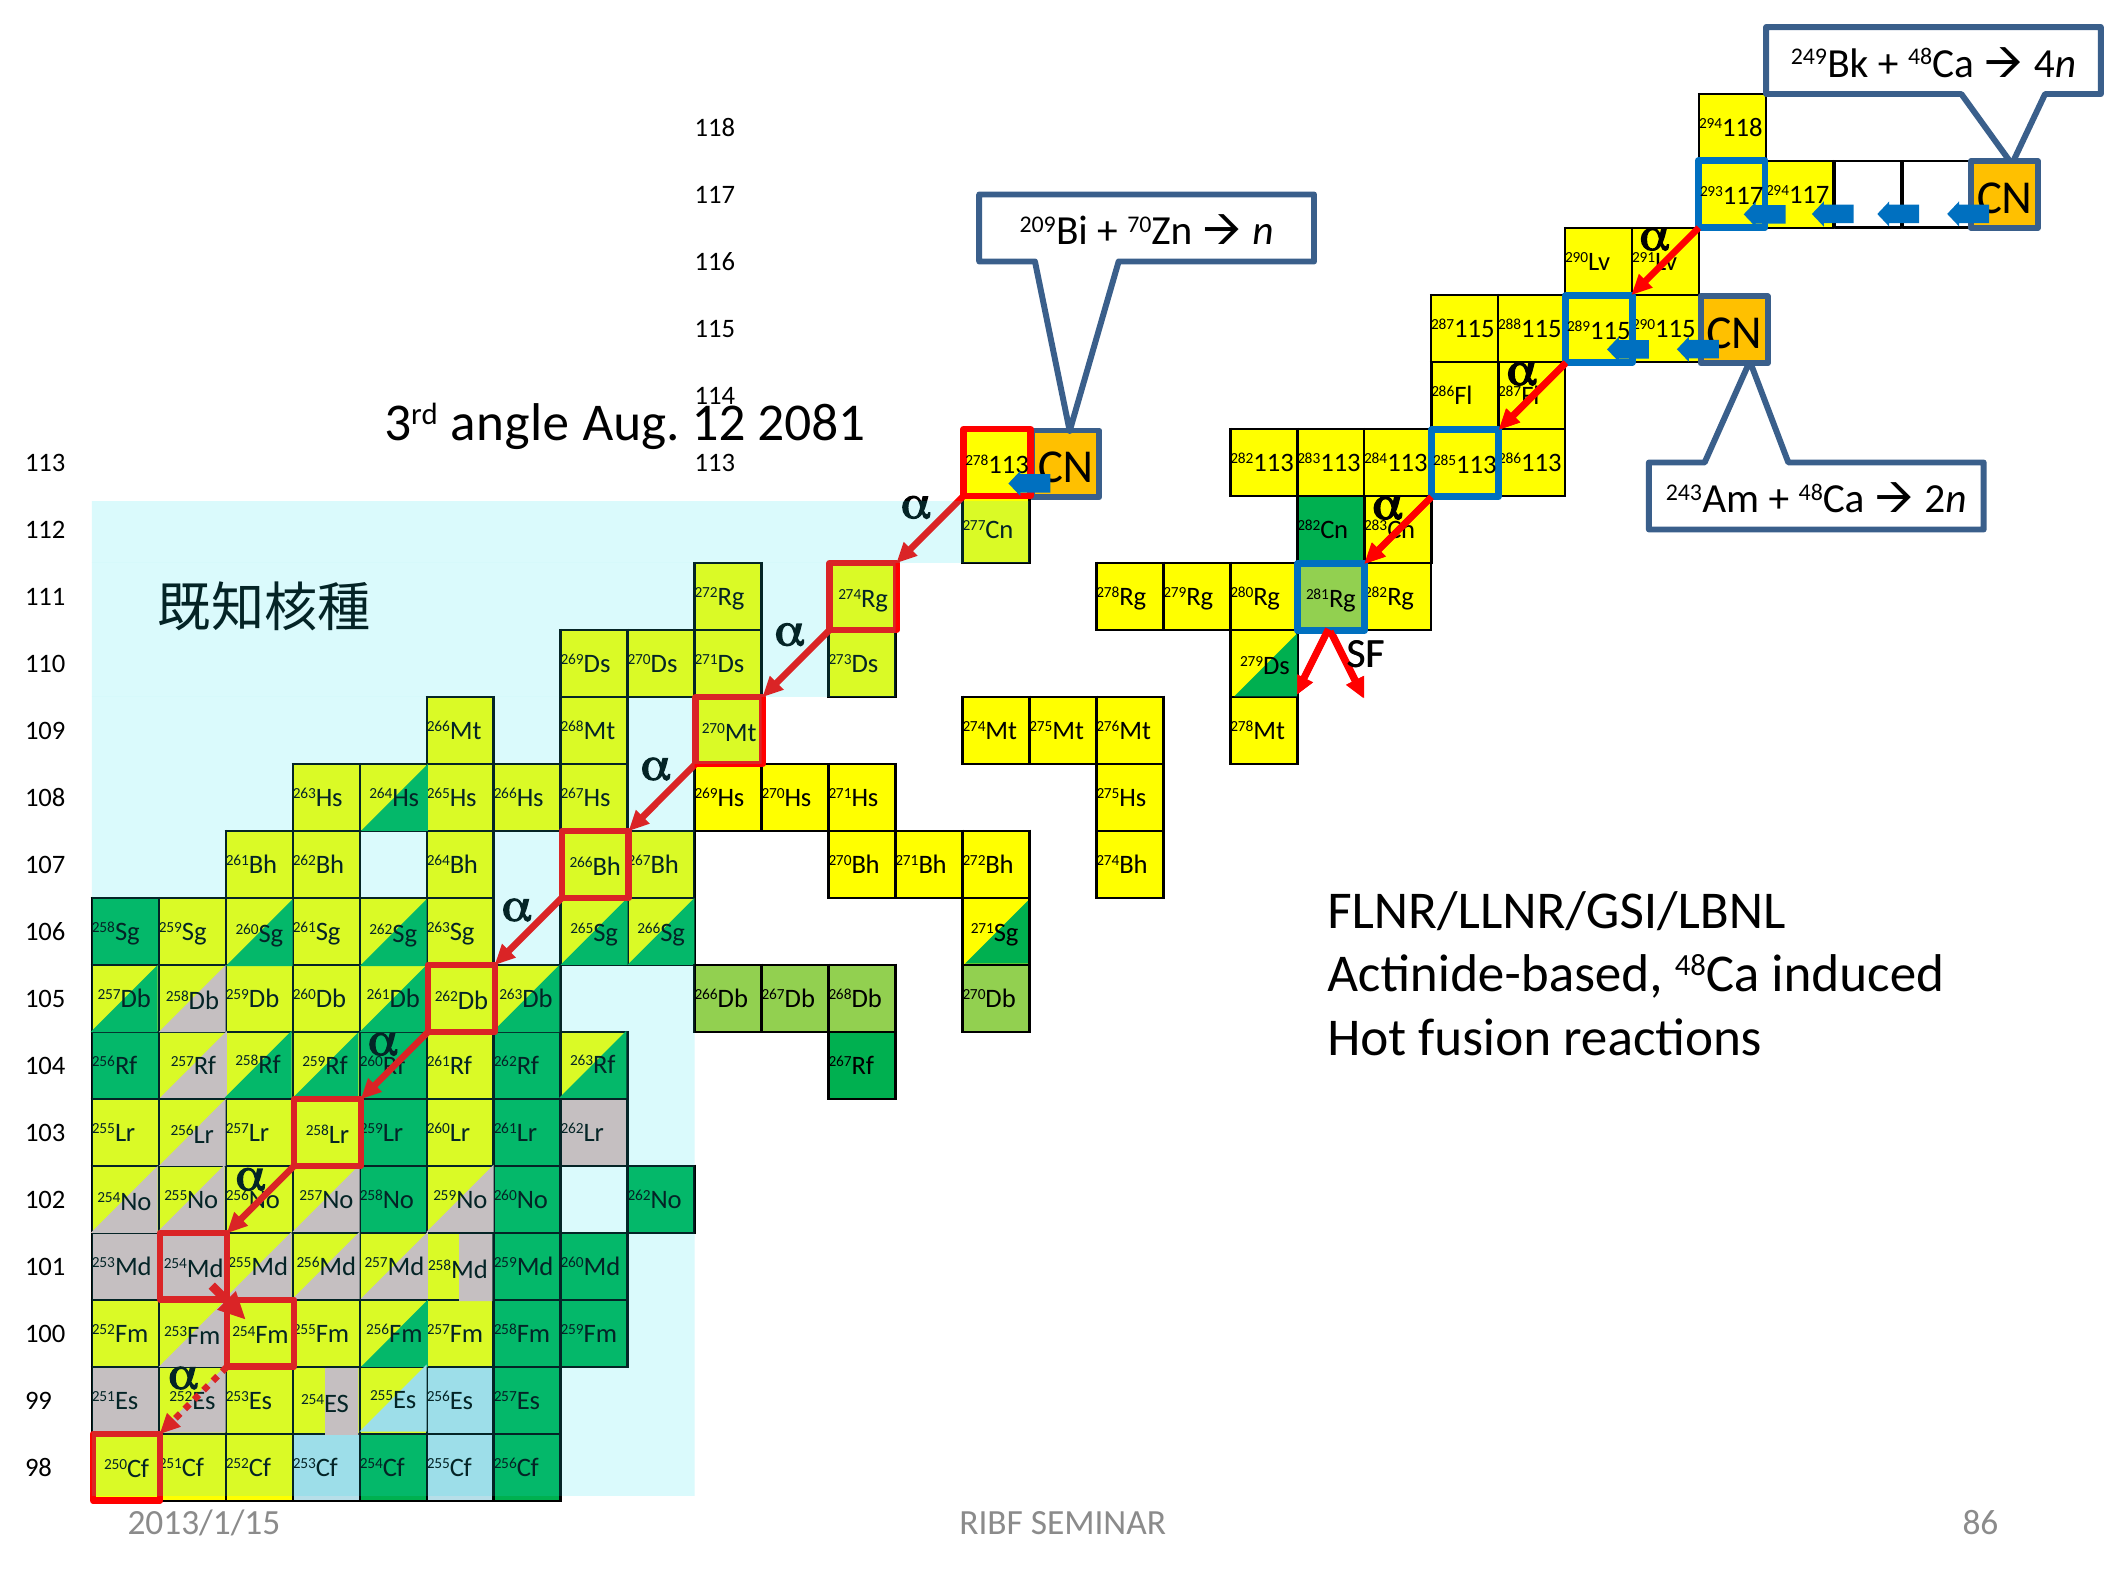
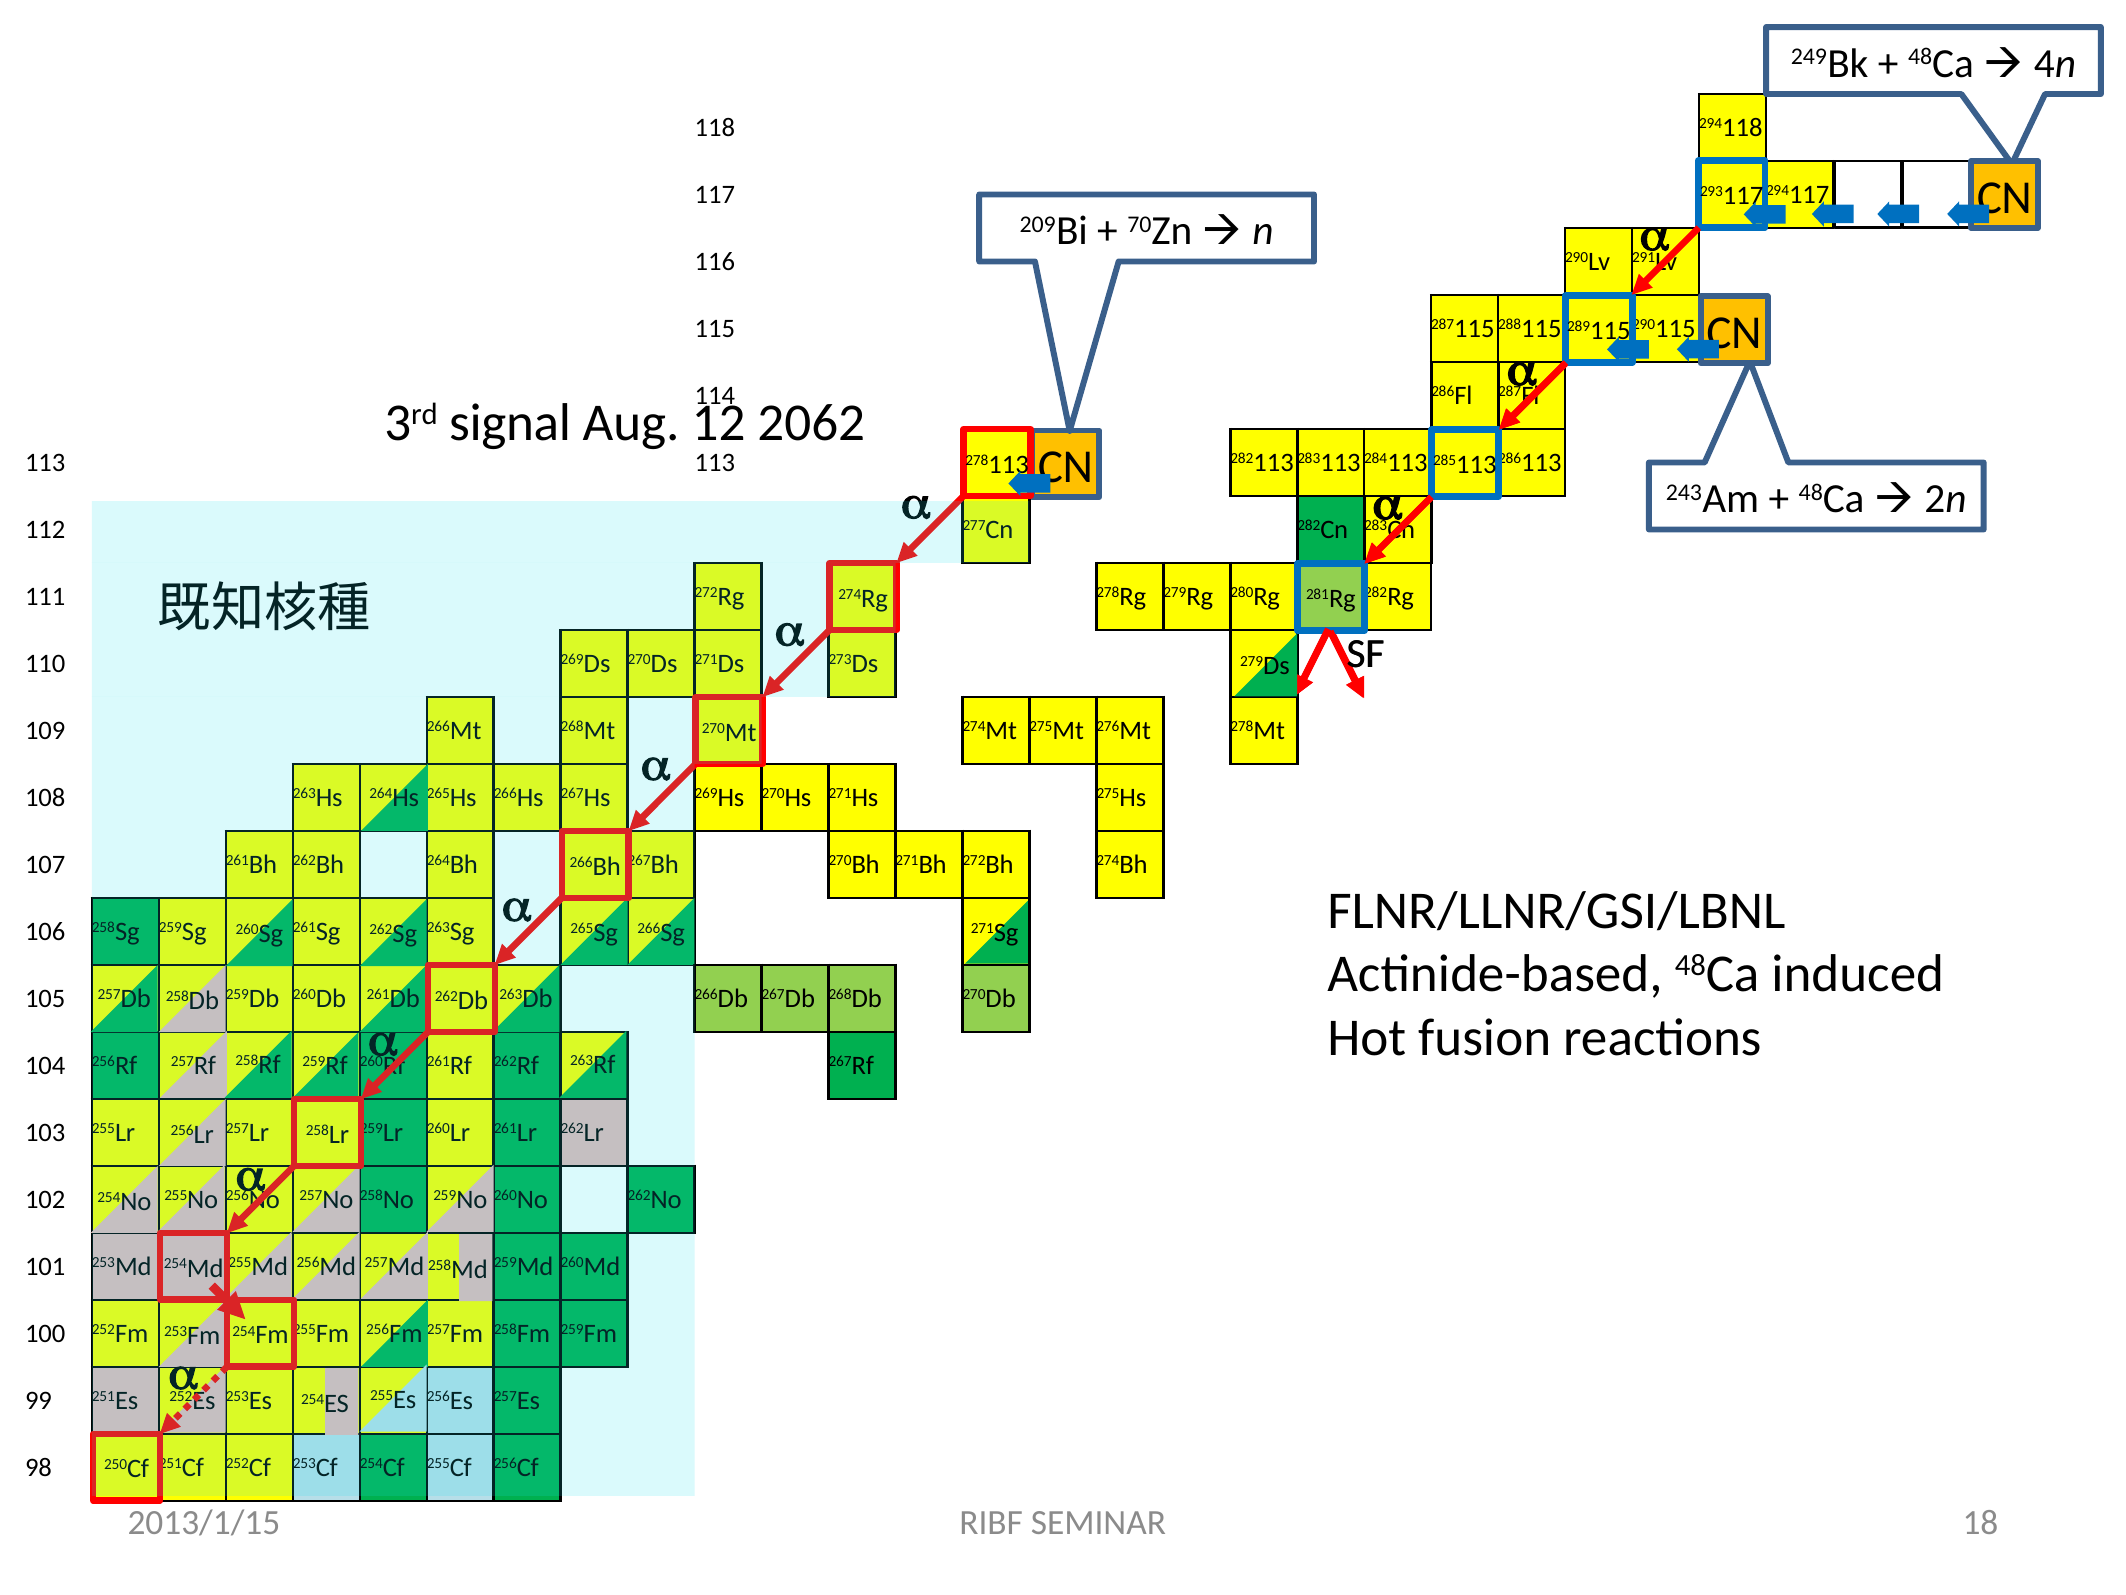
angle: angle -> signal (510, 423)
2081: 2081 -> 2062 (811, 423)
86: 86 -> 18 (1980, 1522)
